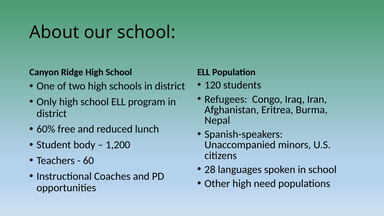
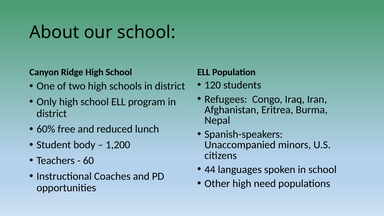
28: 28 -> 44 (210, 170)
